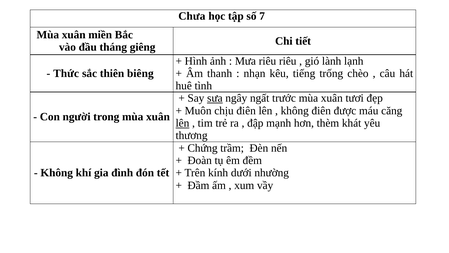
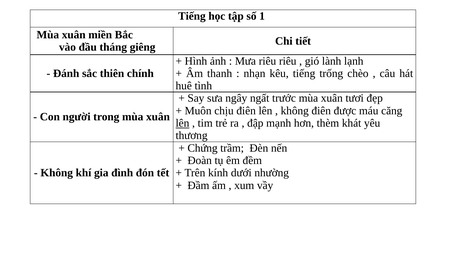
Chưa: Chưa -> Tiếng (192, 16)
7: 7 -> 1 (262, 16)
Thức: Thức -> Đánh (66, 73)
biêng: biêng -> chính (140, 73)
sưa underline: present -> none (215, 98)
